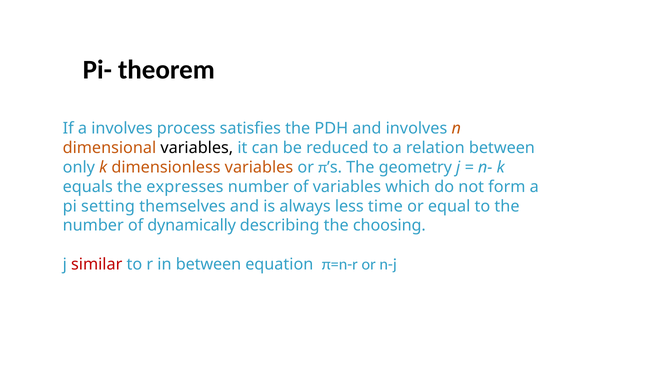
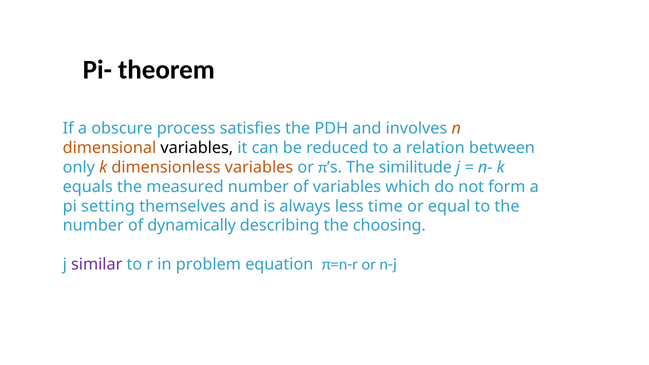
a involves: involves -> obscure (122, 128)
geometry: geometry -> similitude (415, 167)
expresses: expresses -> measured (185, 187)
similar colour: red -> purple (97, 265)
in between: between -> problem (208, 265)
